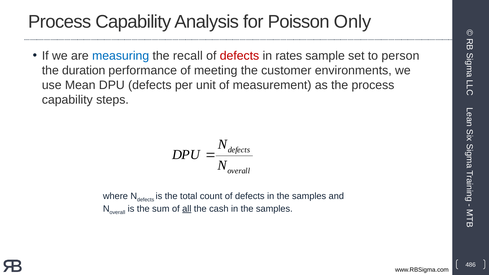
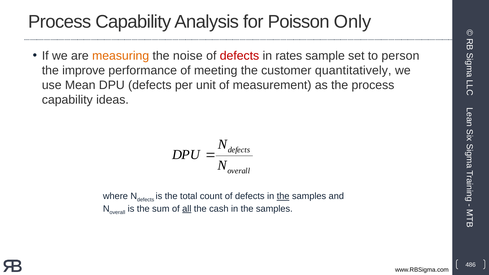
measuring colour: blue -> orange (121, 56)
recall: recall -> noise (188, 56)
duration: duration -> improve (84, 71)
environments: environments -> quantitatively (353, 71)
steps: steps -> ideas (112, 100)
the underline: none -> present (283, 196)
